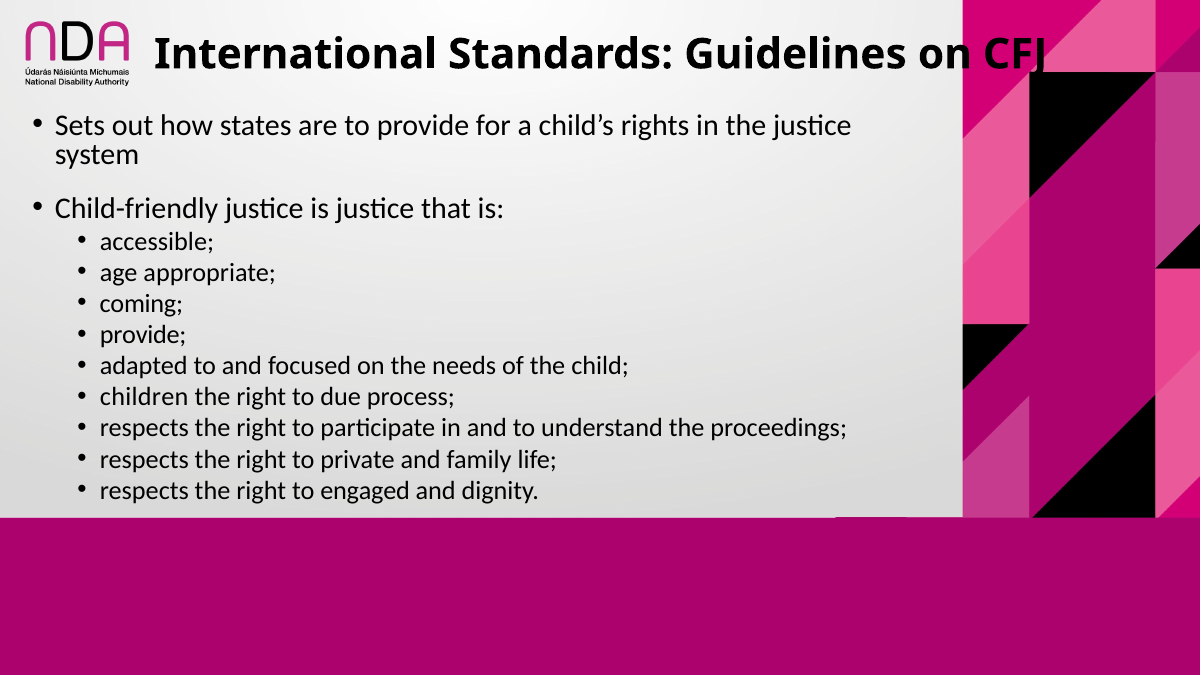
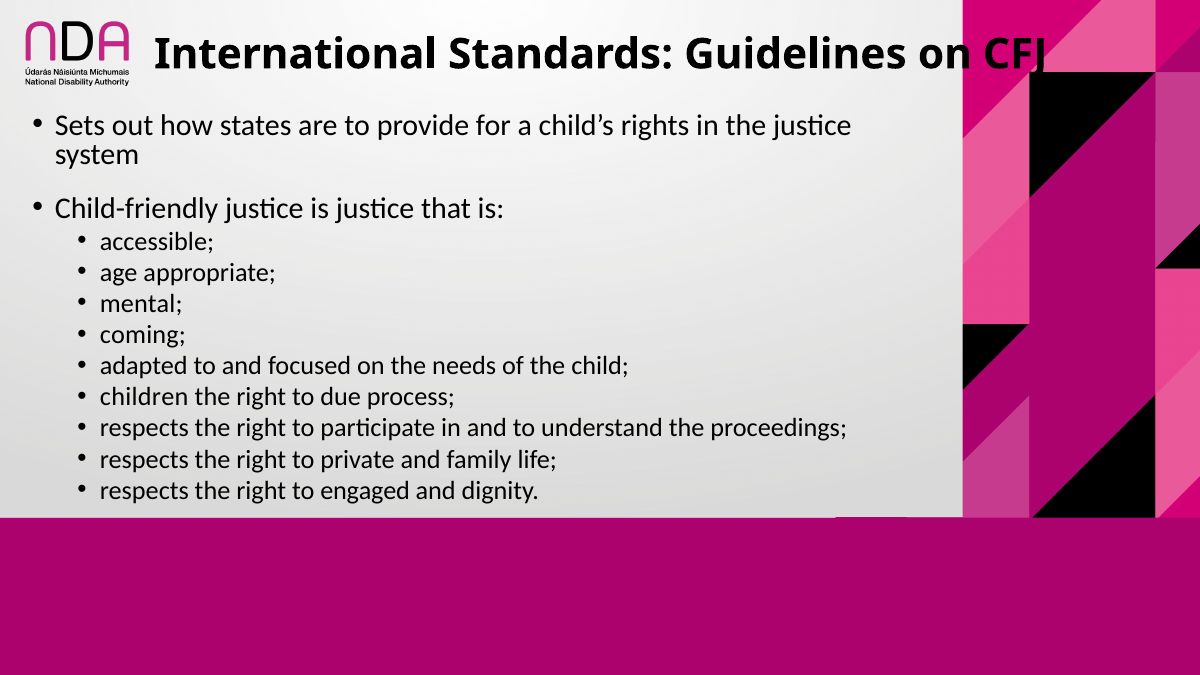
coming: coming -> mental (141, 304)
provide: provide -> coming (143, 335)
